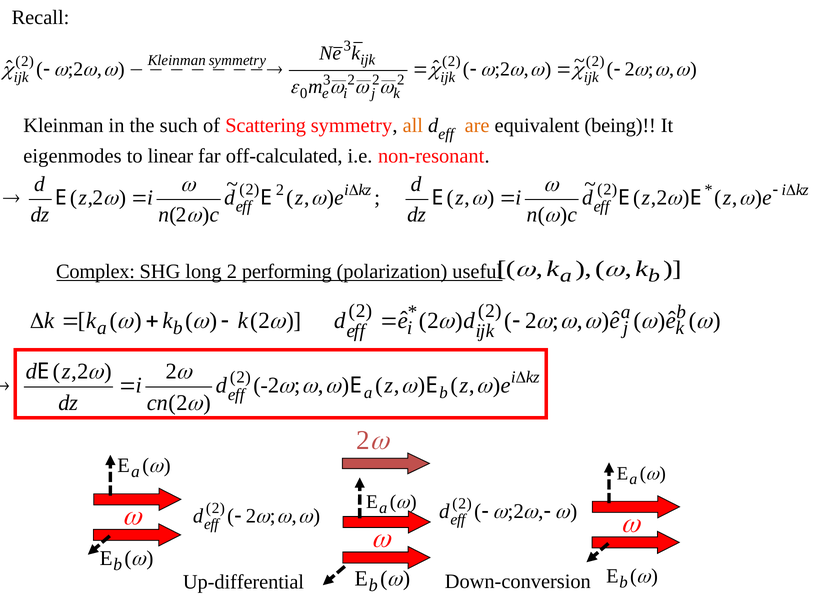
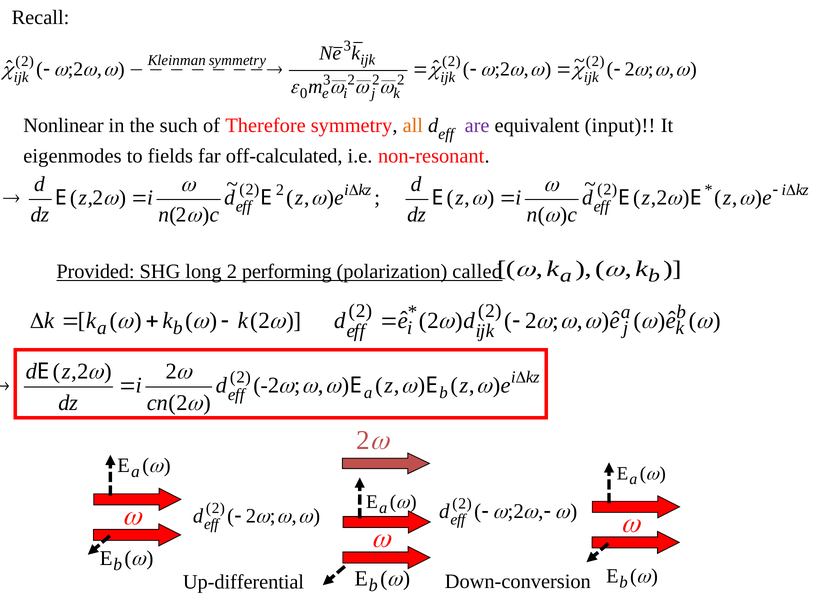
Kleinman: Kleinman -> Nonlinear (63, 126)
Scattering: Scattering -> Therefore (266, 126)
are colour: orange -> purple (477, 126)
being: being -> input (620, 126)
linear: linear -> fields (170, 156)
Complex: Complex -> Provided (95, 272)
useful: useful -> called (477, 272)
